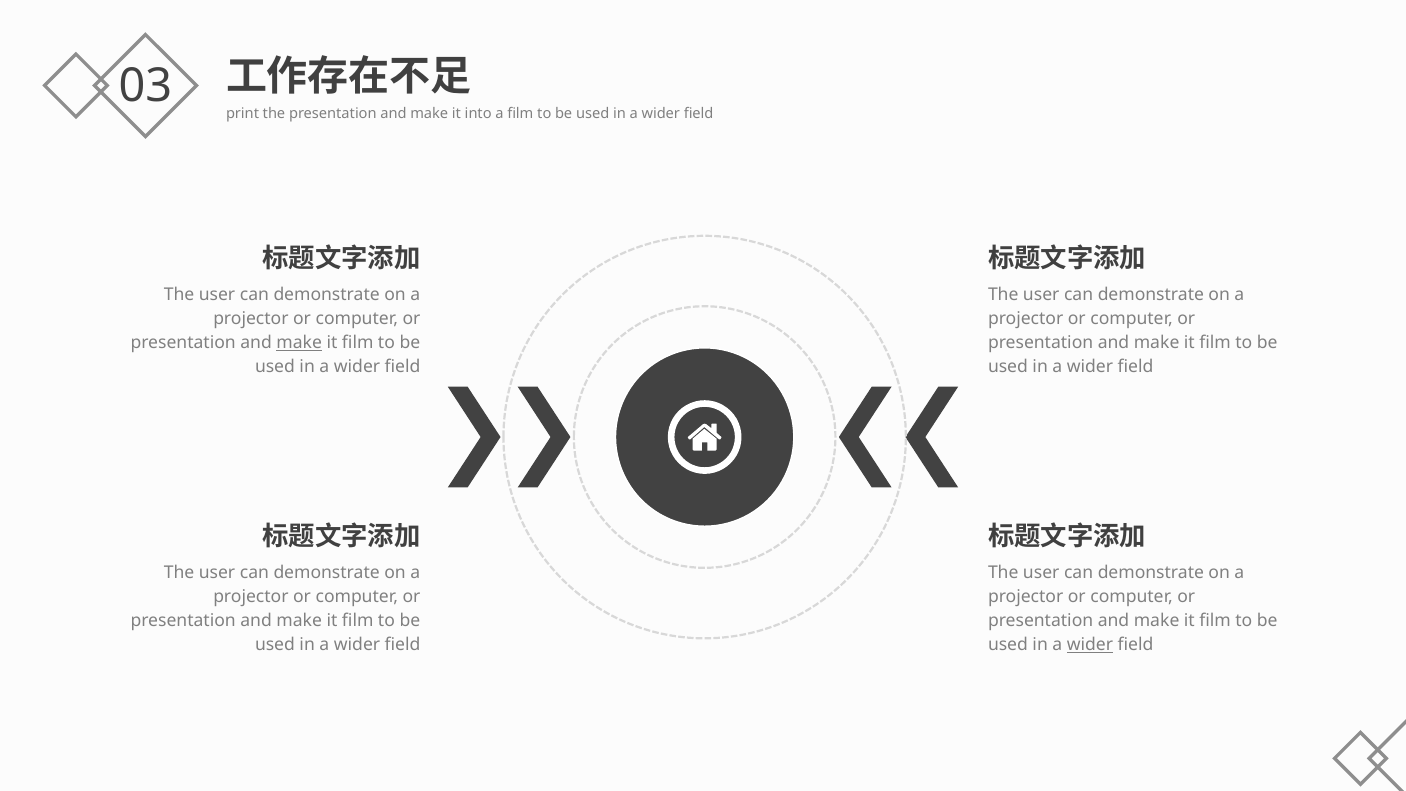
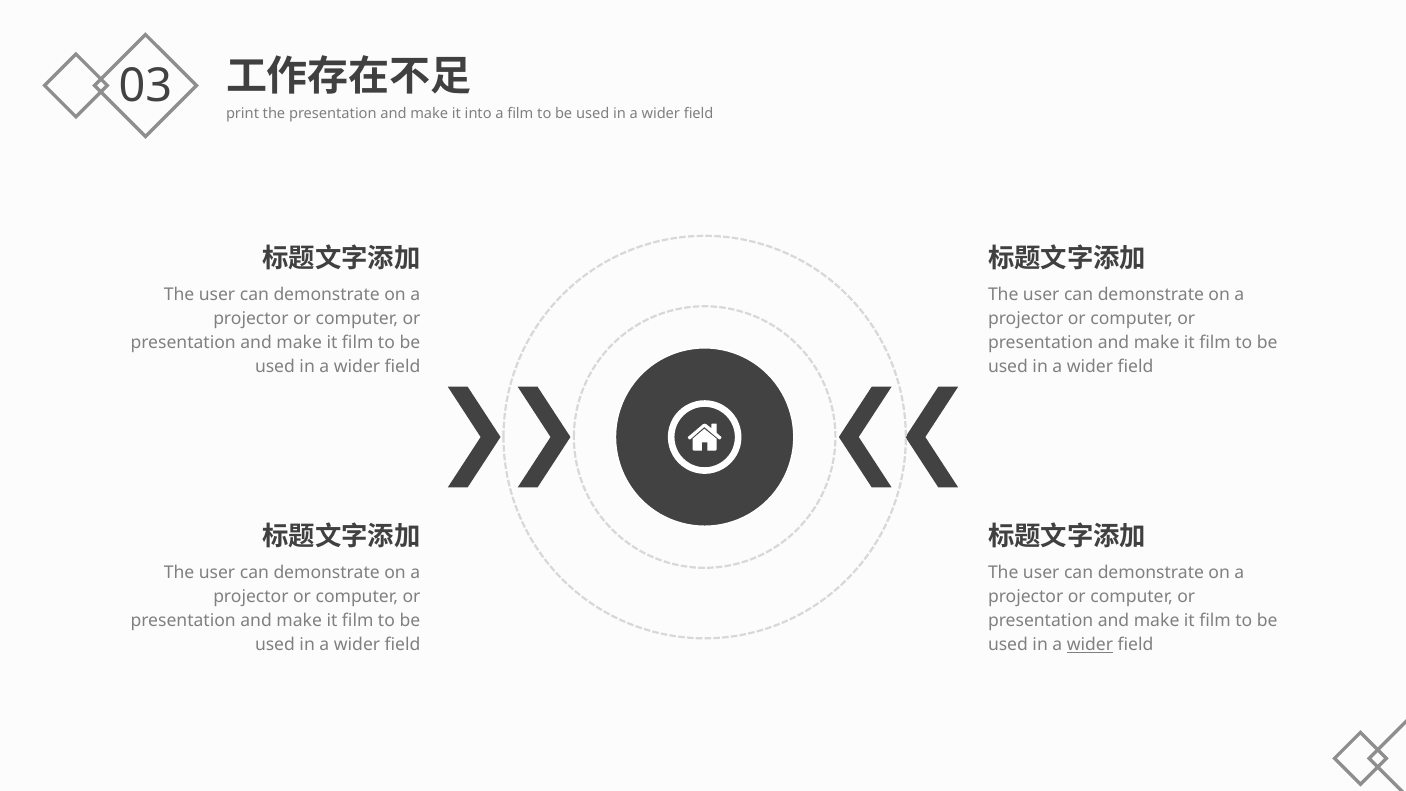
make underline: present -> none (299, 343)
